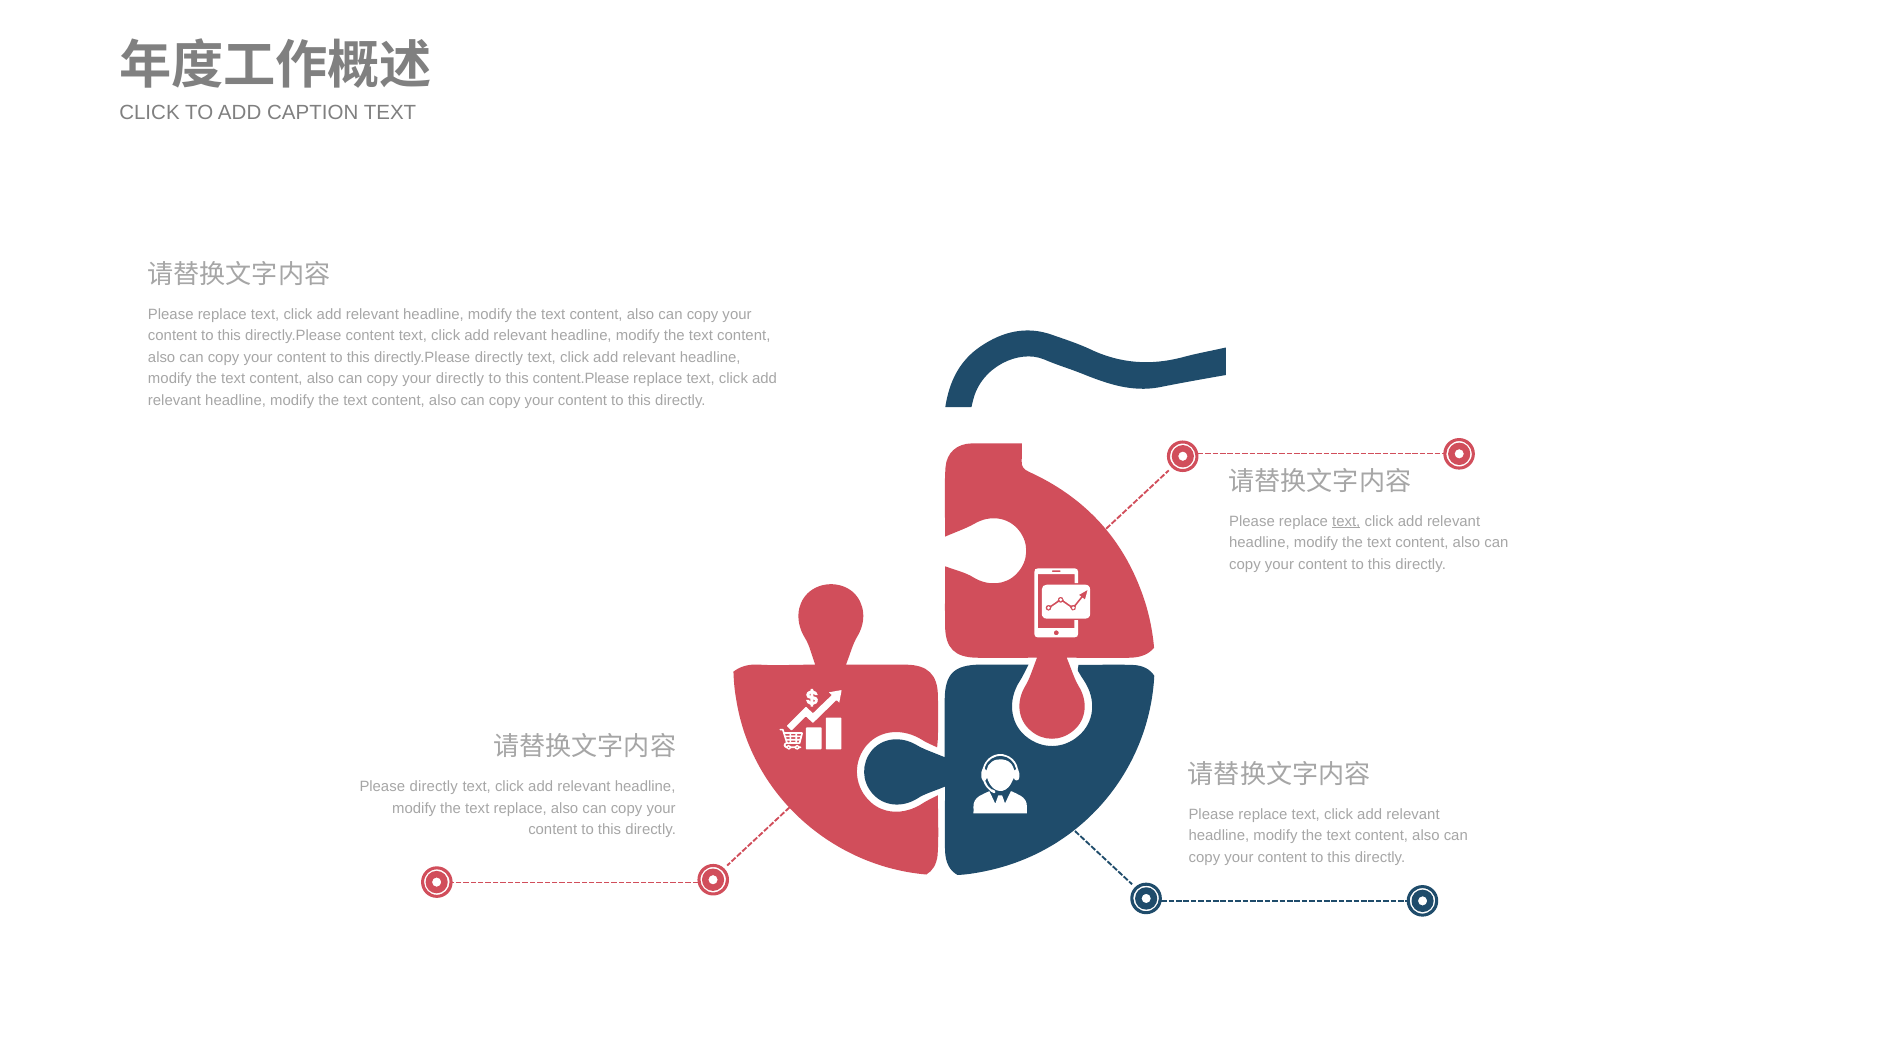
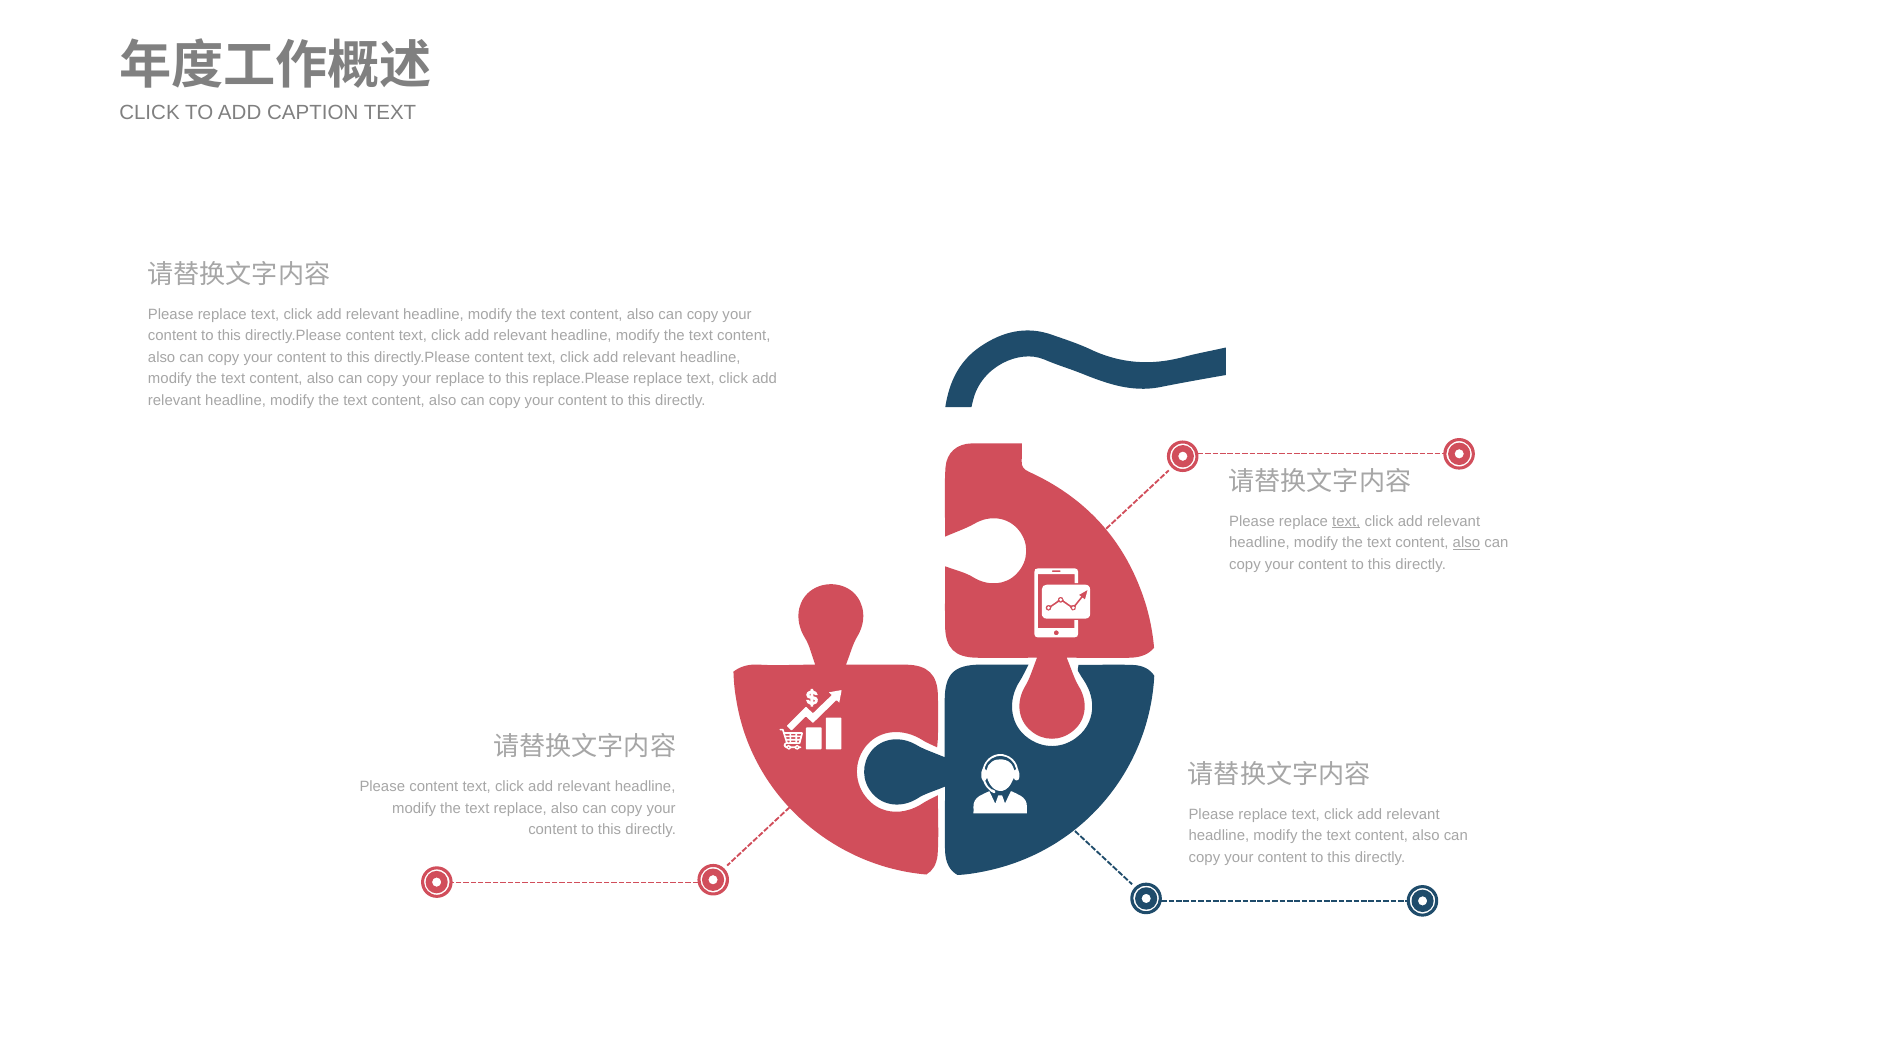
directly: directly -> content (499, 357)
your directly: directly -> replace (460, 379)
content.Please: content.Please -> replace.Please (581, 379)
also underline: none -> present (1466, 543)
Please directly: directly -> content (434, 787)
